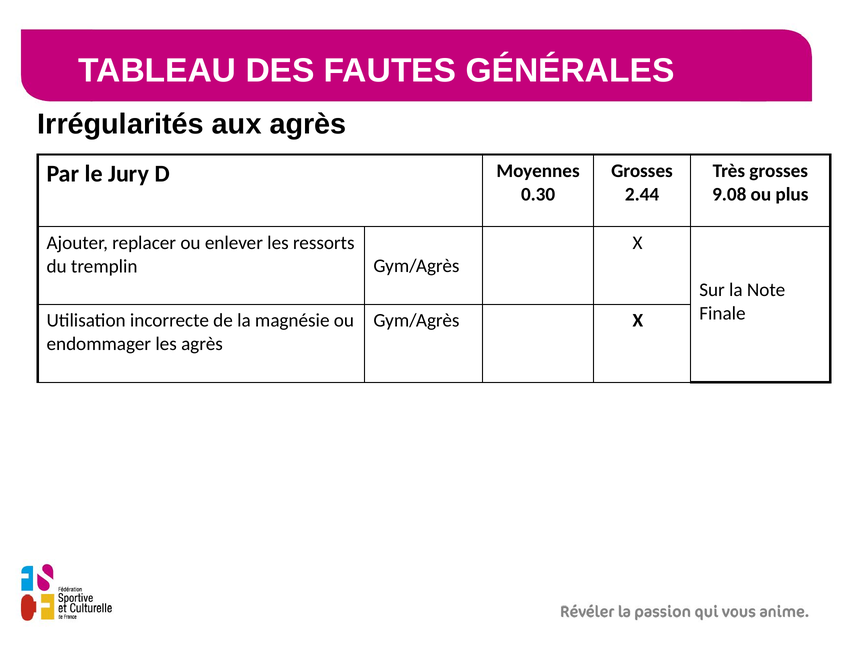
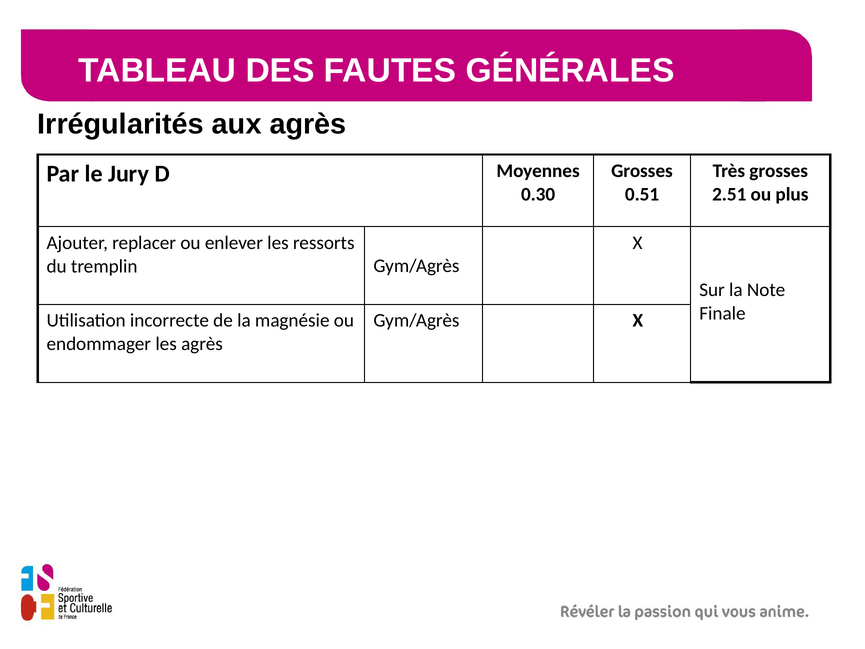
2.44: 2.44 -> 0.51 (642, 194)
9.08: 9.08 -> 2.51 (729, 194)
